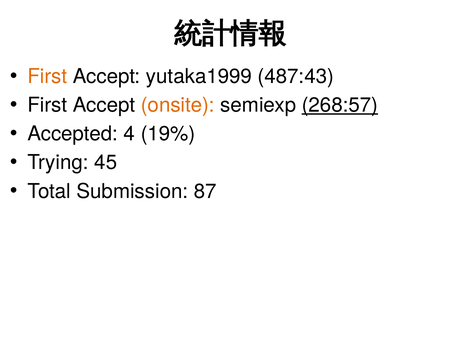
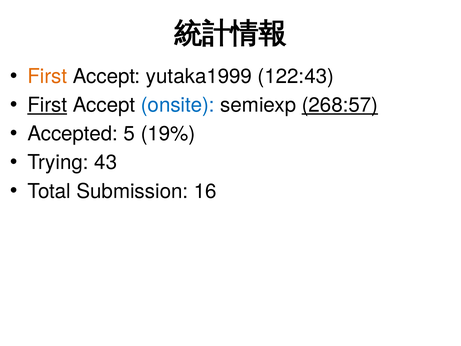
487:43: 487:43 -> 122:43 (296, 76)
First underline: none -> present (47, 105)
onsite colour: orange -> blue (178, 105)
4: 4 -> 5 (129, 134)
45: 45 -> 43 (106, 162)
87: 87 -> 16 (205, 191)
